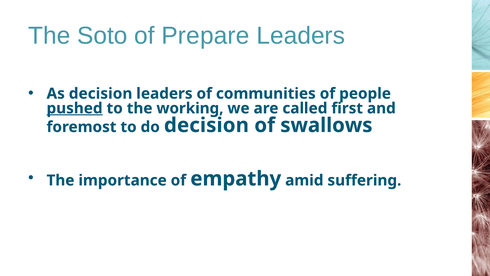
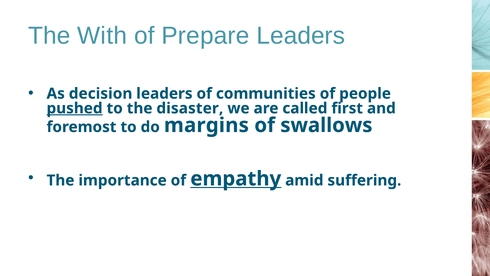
Soto: Soto -> With (102, 36)
working: working -> disaster (190, 108)
do decision: decision -> margins (206, 125)
empathy underline: none -> present (236, 178)
